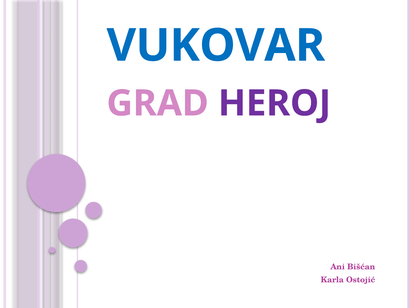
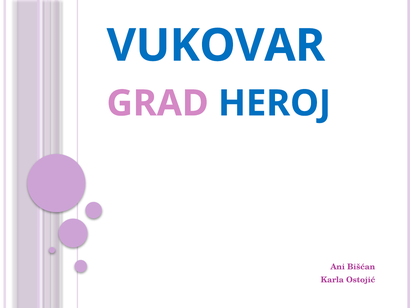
HEROJ colour: purple -> blue (275, 103)
